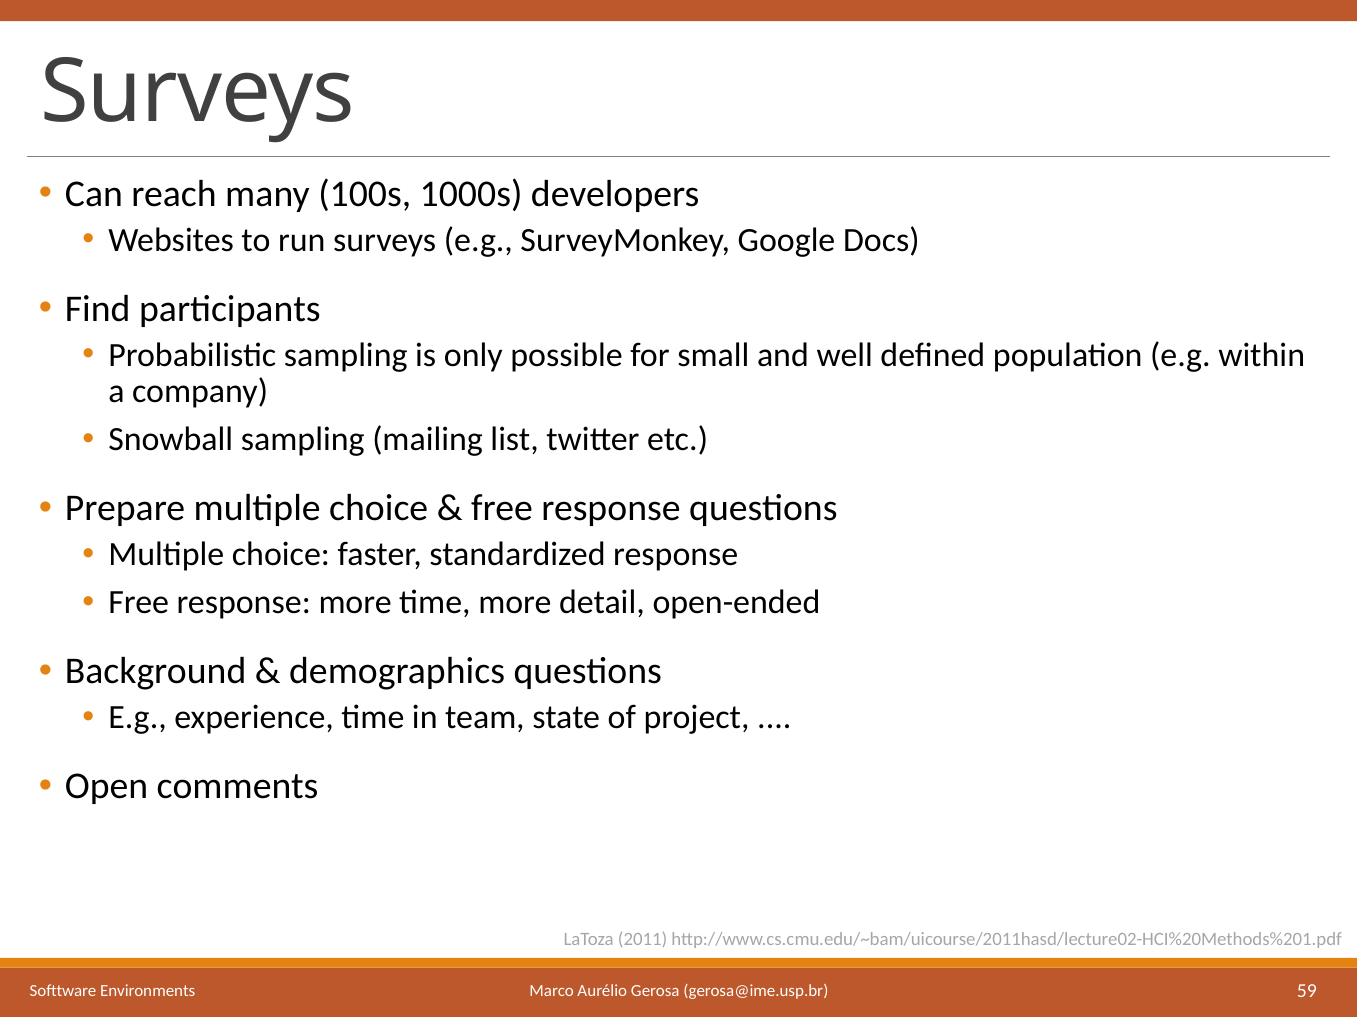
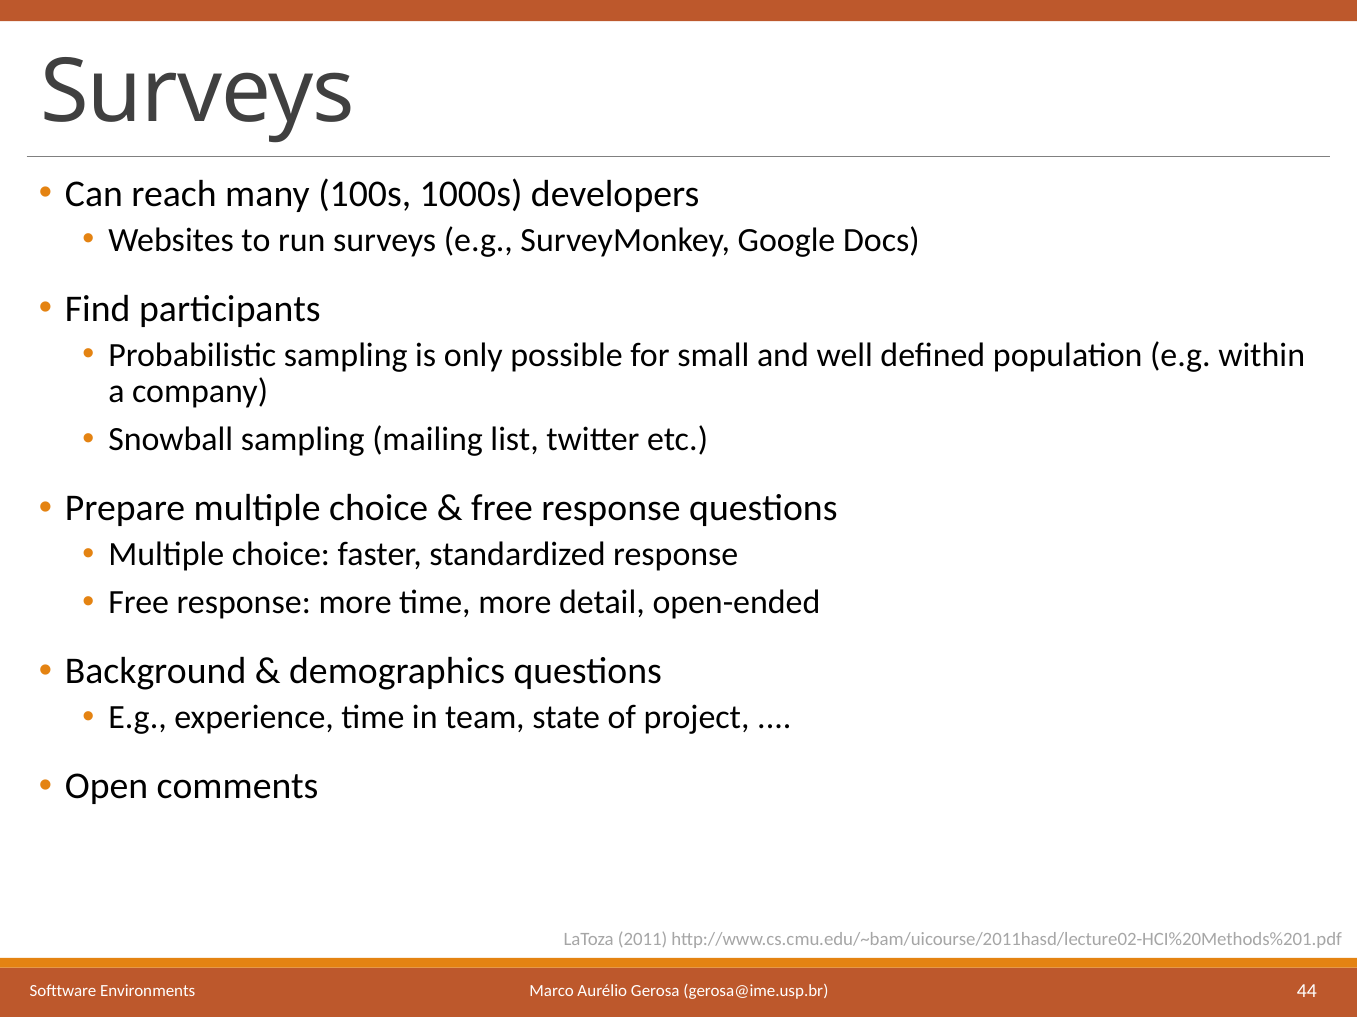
59: 59 -> 44 (1307, 992)
